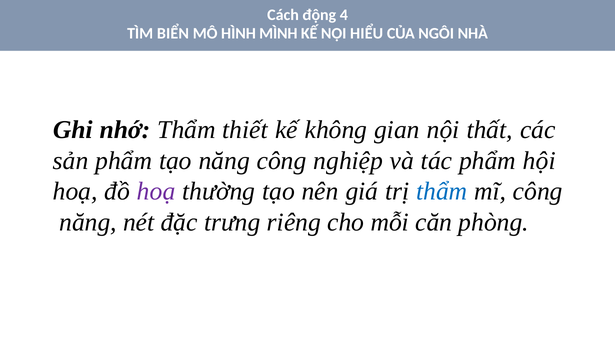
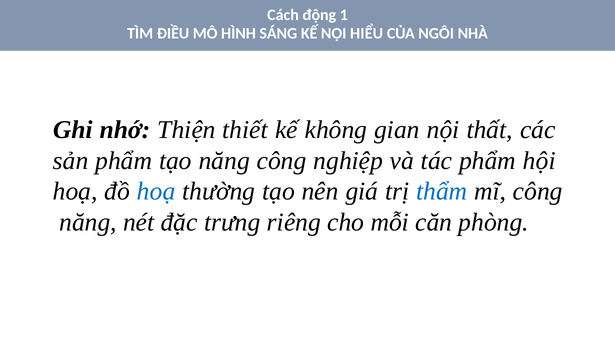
4: 4 -> 1 (344, 15)
BIỂN: BIỂN -> ĐIỀU (173, 33)
MÌNH: MÌNH -> SÁNG (278, 33)
nhớ Thẩm: Thẩm -> Thiện (187, 130)
hoạ colour: purple -> blue (156, 191)
